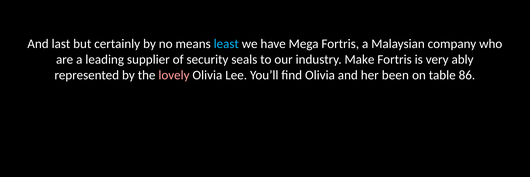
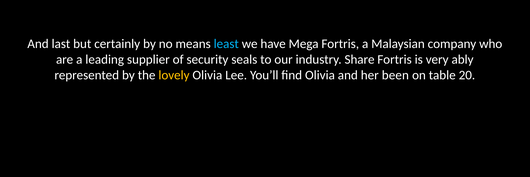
Make: Make -> Share (360, 59)
lovely colour: pink -> yellow (174, 75)
86: 86 -> 20 (467, 75)
